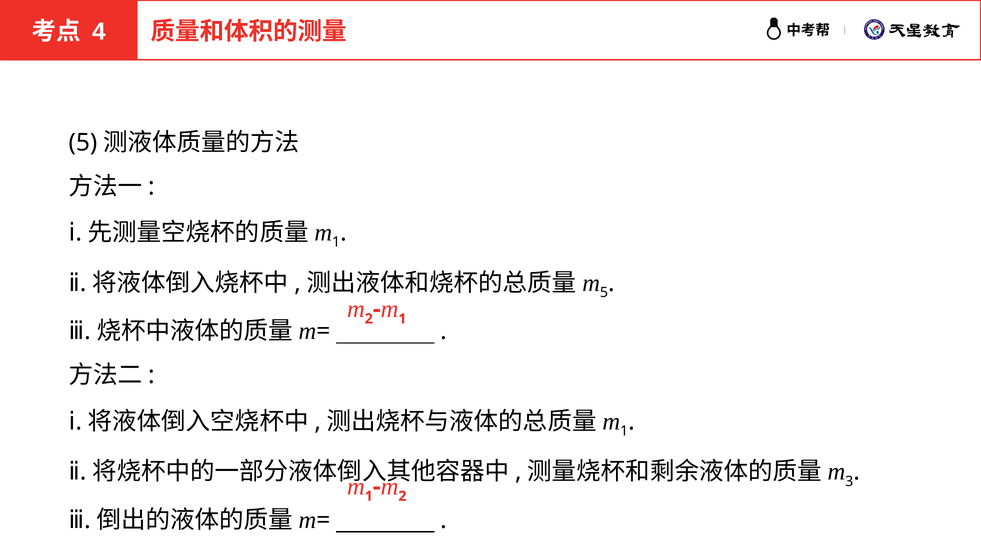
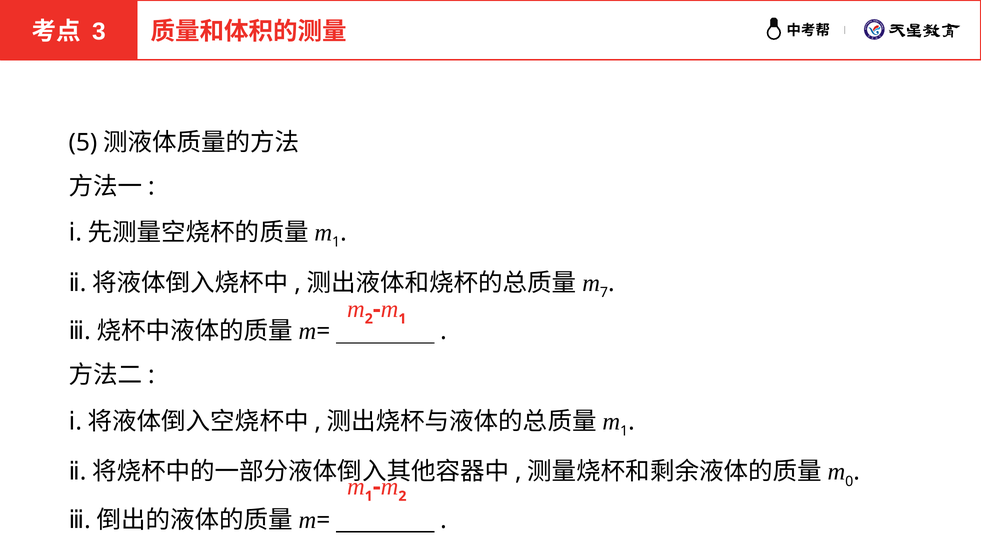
4: 4 -> 3 (99, 32)
5: 5 -> 7 (604, 292)
3: 3 -> 0 (849, 481)
